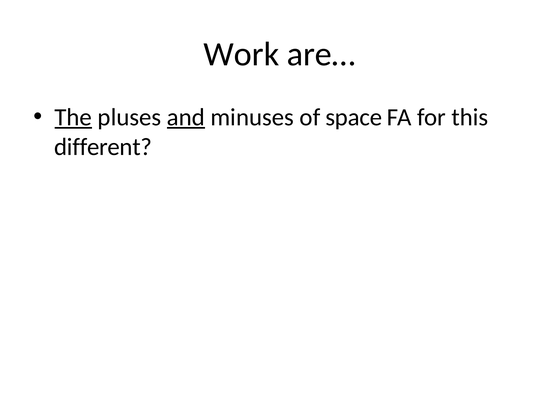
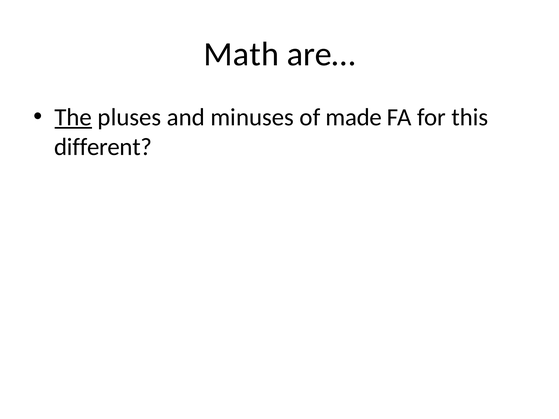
Work: Work -> Math (241, 54)
and underline: present -> none (186, 117)
space: space -> made (354, 117)
